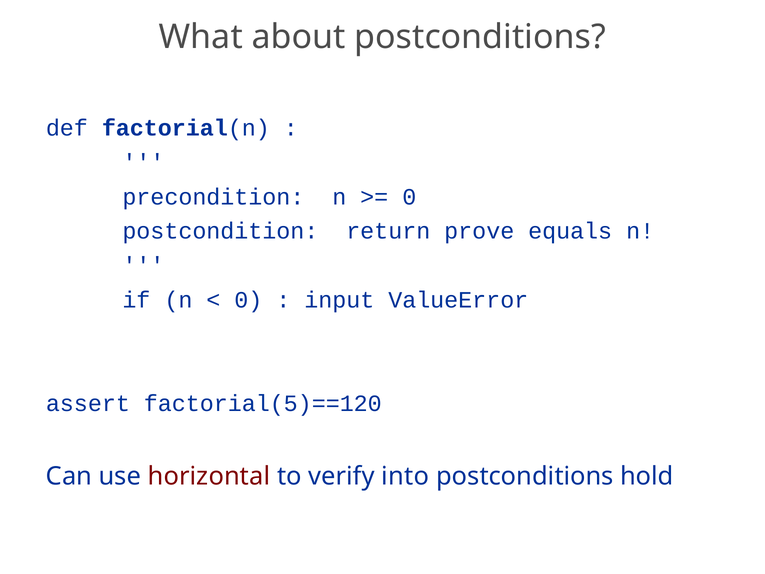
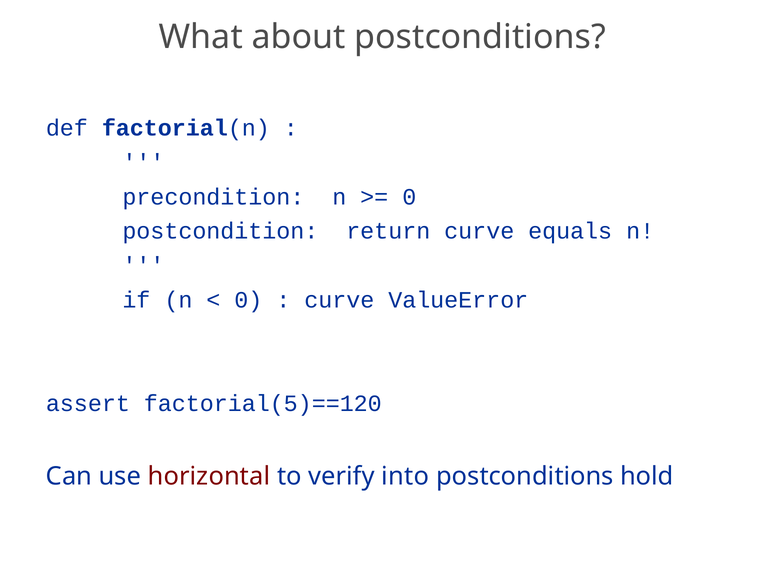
return prove: prove -> curve (479, 231)
input: input -> curve (339, 300)
